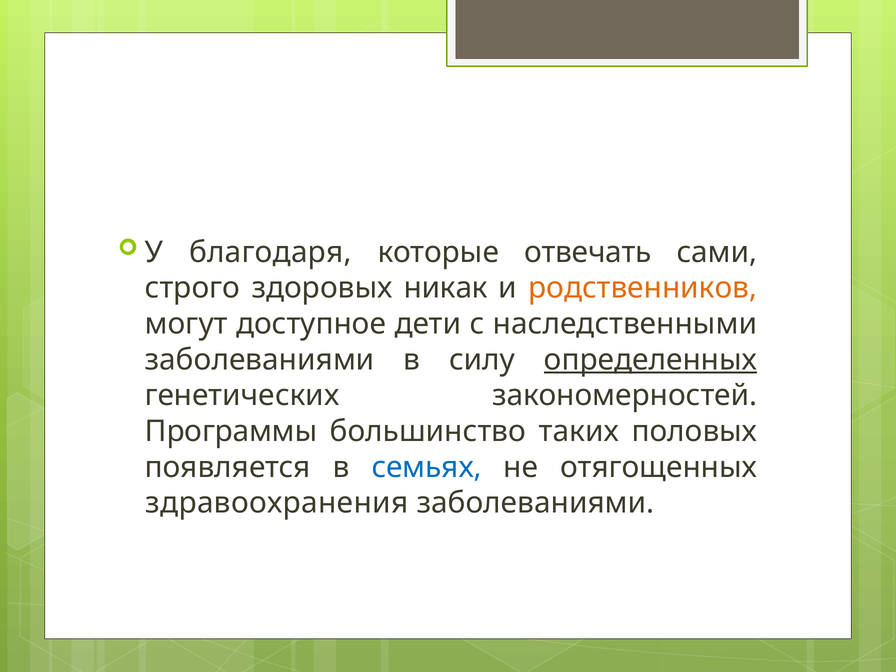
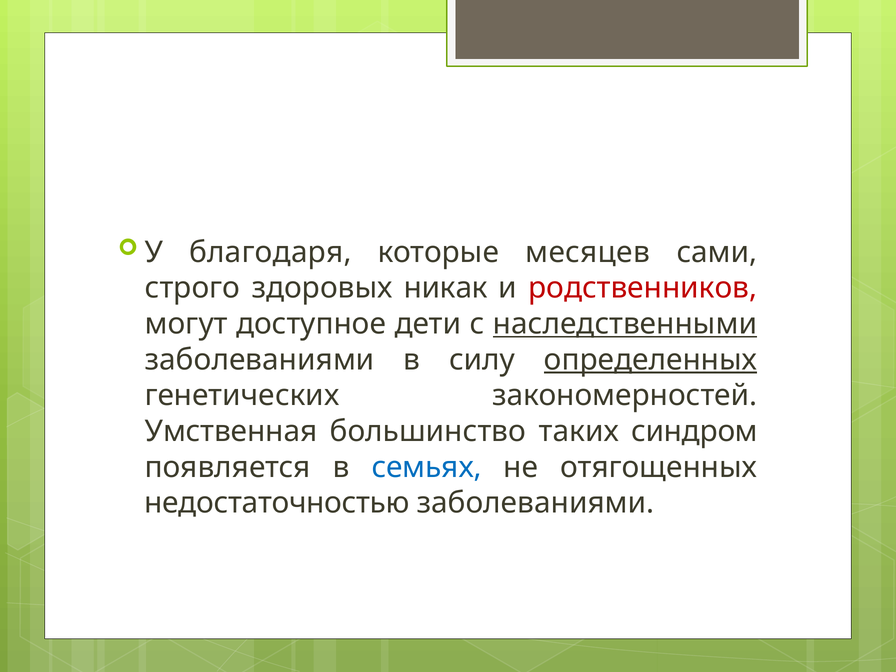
отвечать: отвечать -> месяцев (588, 252)
родственников colour: orange -> red (643, 288)
наследственными underline: none -> present (625, 324)
Программы: Программы -> Умственная (231, 431)
половых: половых -> синдром (695, 431)
здравоохранения: здравоохранения -> недостаточностью (277, 503)
